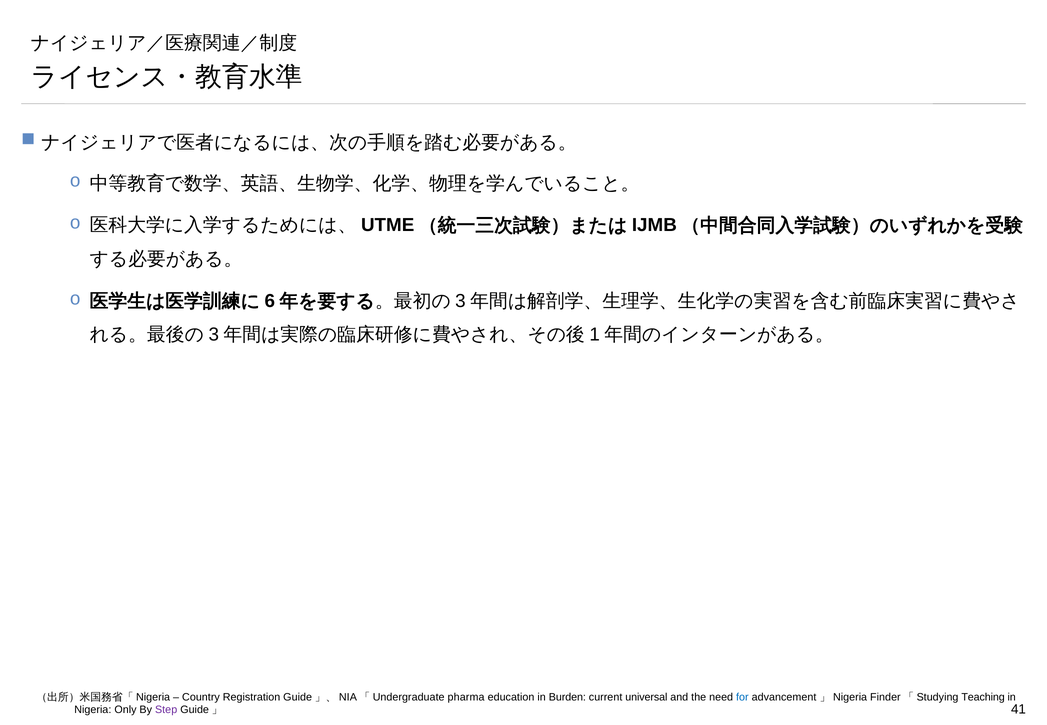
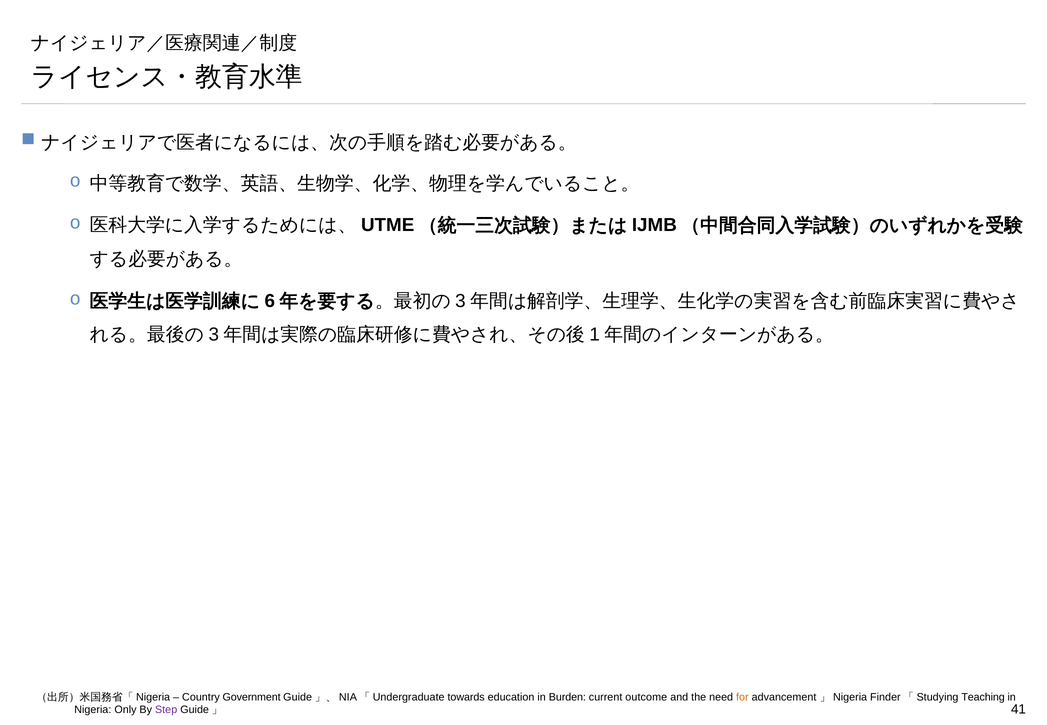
Registration: Registration -> Government (252, 697)
pharma: pharma -> towards (466, 697)
universal: universal -> outcome (646, 697)
for colour: blue -> orange (742, 697)
